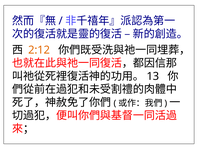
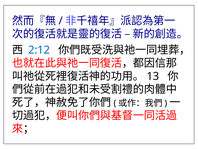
2:12 colour: orange -> blue (39, 50)
